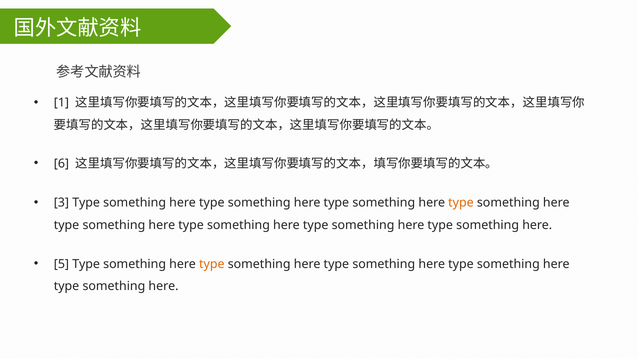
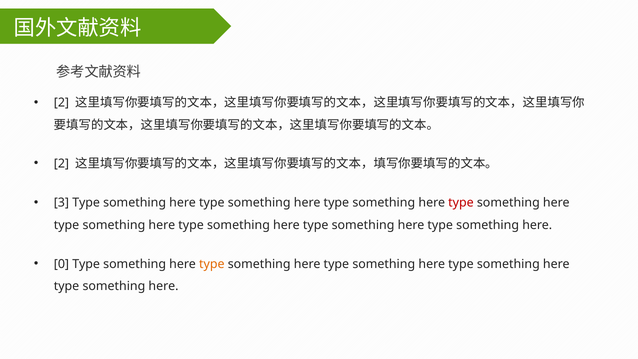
1: 1 -> 2 (61, 103)
6: 6 -> 2 (61, 163)
type colour: orange -> red (461, 203)
5: 5 -> 0 (61, 264)
